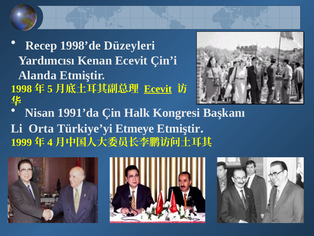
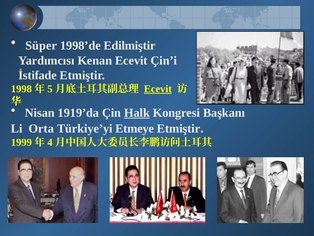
Recep: Recep -> Süper (41, 45)
Düzeyleri: Düzeyleri -> Edilmiştir (130, 45)
Alanda: Alanda -> İstifade (38, 75)
1991’da: 1991’da -> 1919’da (78, 113)
Halk underline: none -> present (137, 113)
